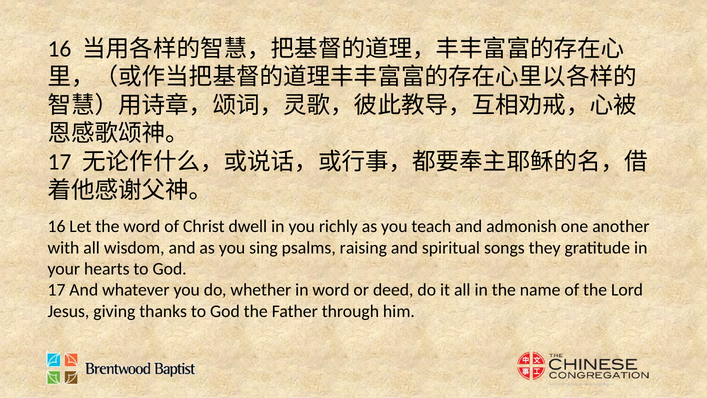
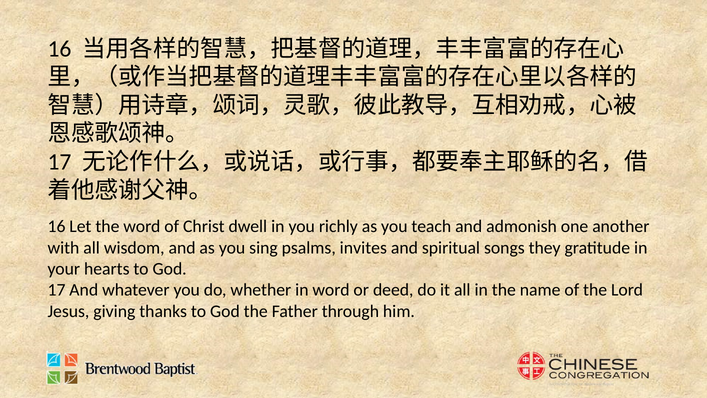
raising: raising -> invites (363, 247)
